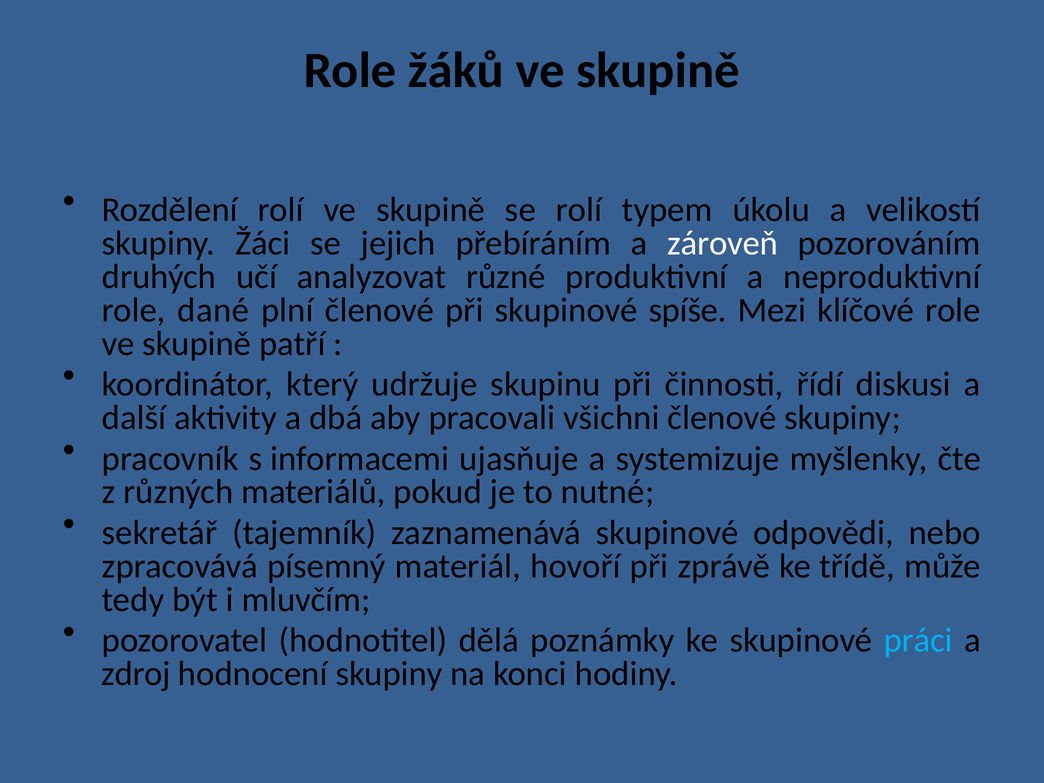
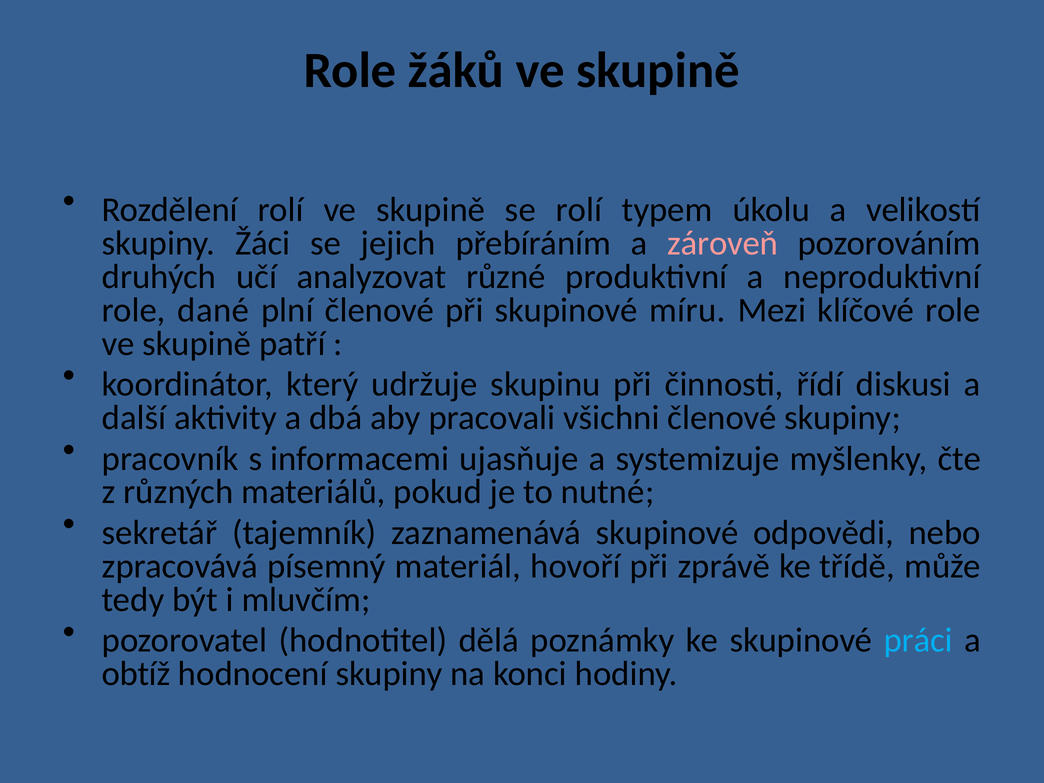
zároveň colour: white -> pink (723, 243)
spíše: spíše -> míru (687, 310)
zdroj: zdroj -> obtíž (136, 674)
